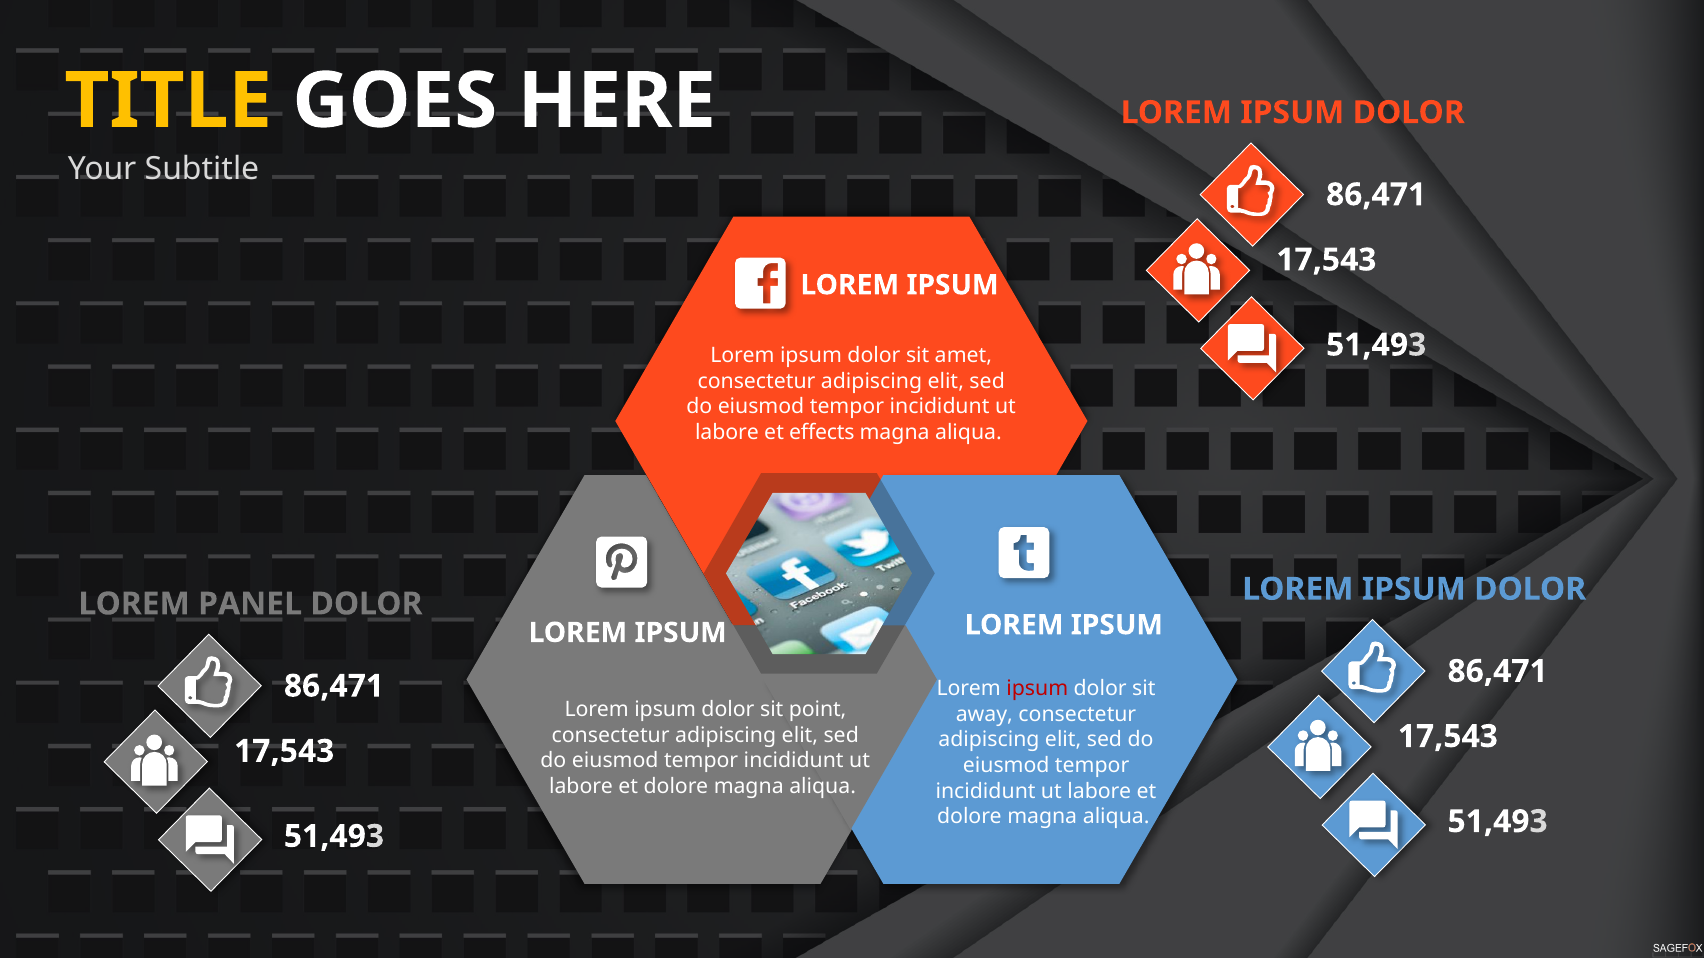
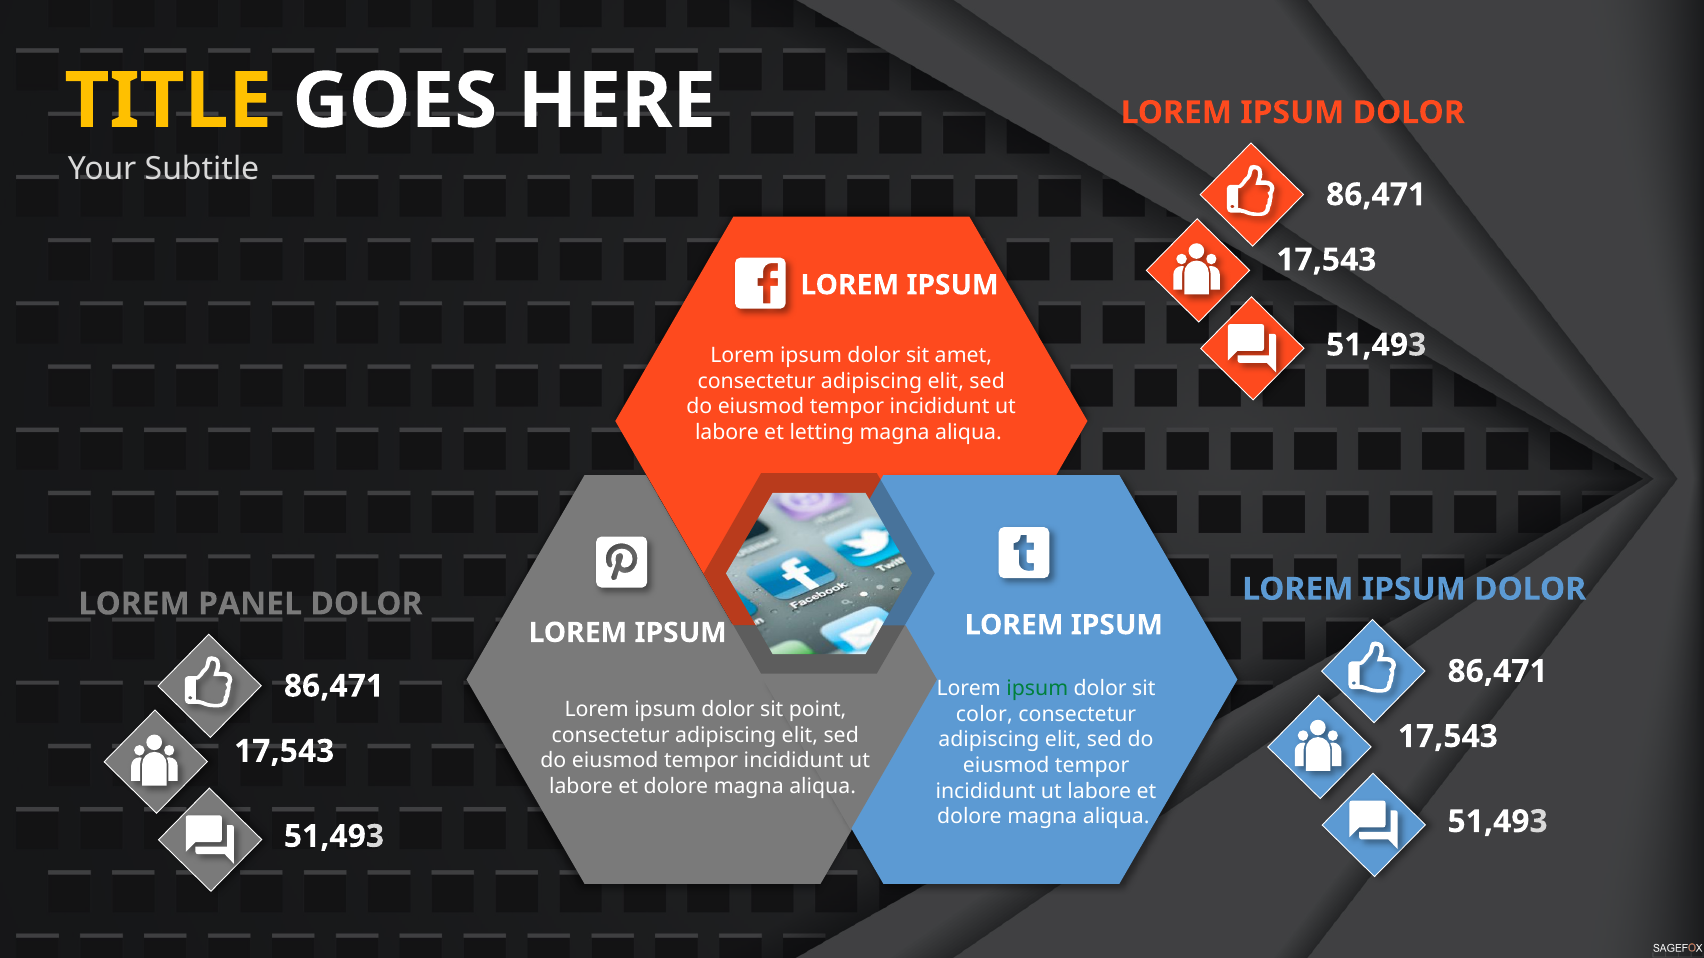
effects: effects -> letting (822, 433)
ipsum colour: red -> green (1037, 689)
away: away -> color (984, 715)
